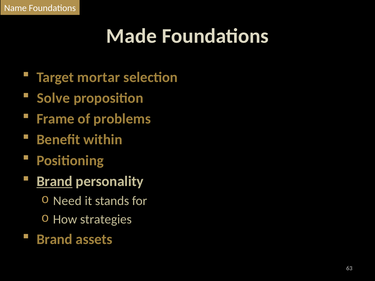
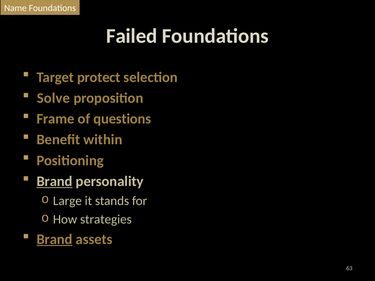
Made: Made -> Failed (132, 36)
mortar: mortar -> protect (99, 77)
problems: problems -> questions (122, 119)
Need: Need -> Large (67, 201)
Brand underline: none -> present (55, 239)
